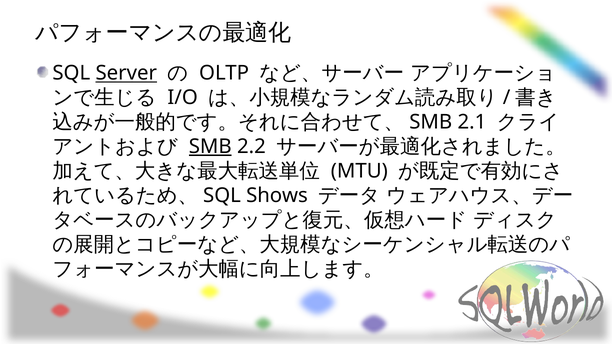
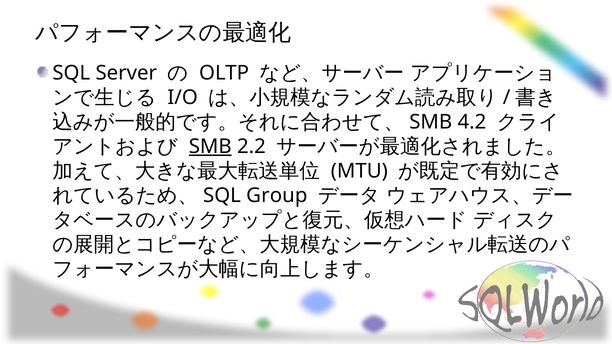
Server underline: present -> none (126, 73)
2.1: 2.1 -> 4.2 (472, 122)
Shows: Shows -> Group (277, 196)
